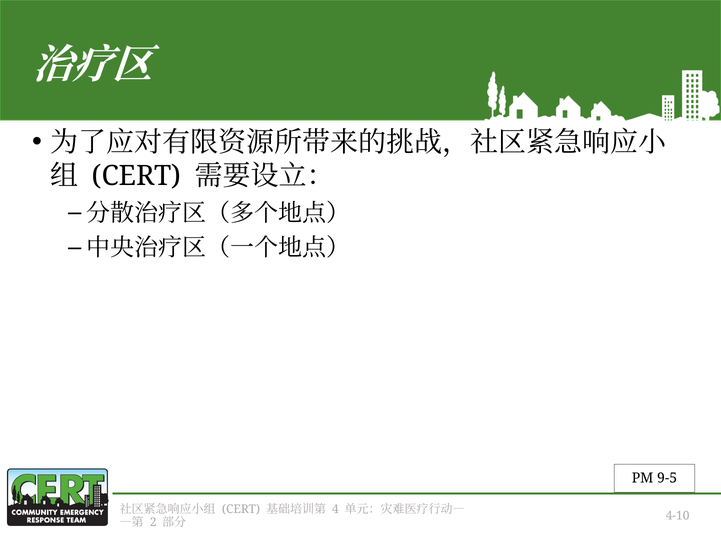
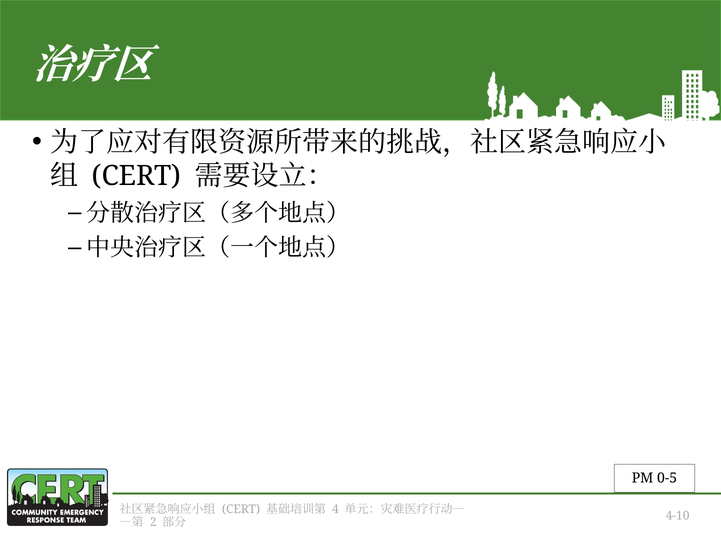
9-5: 9-5 -> 0-5 (667, 478)
